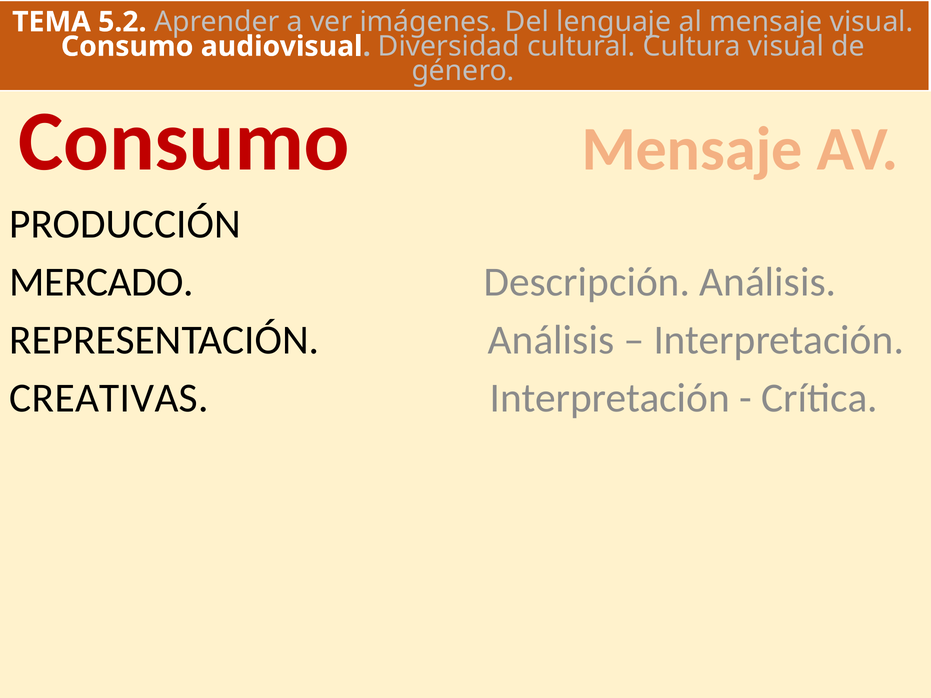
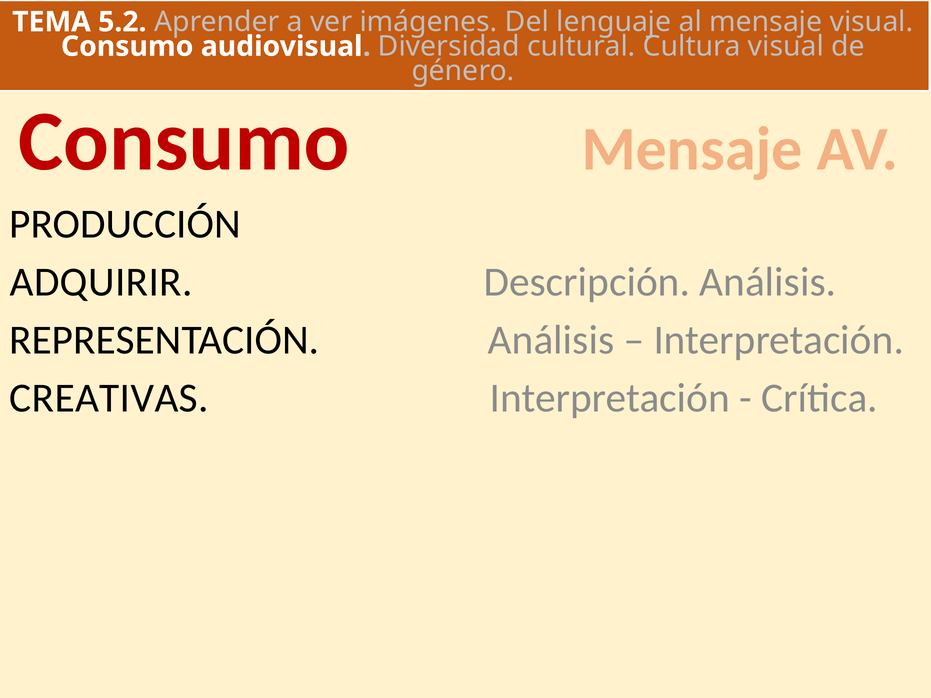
MERCADO: MERCADO -> ADQUIRIR (101, 282)
